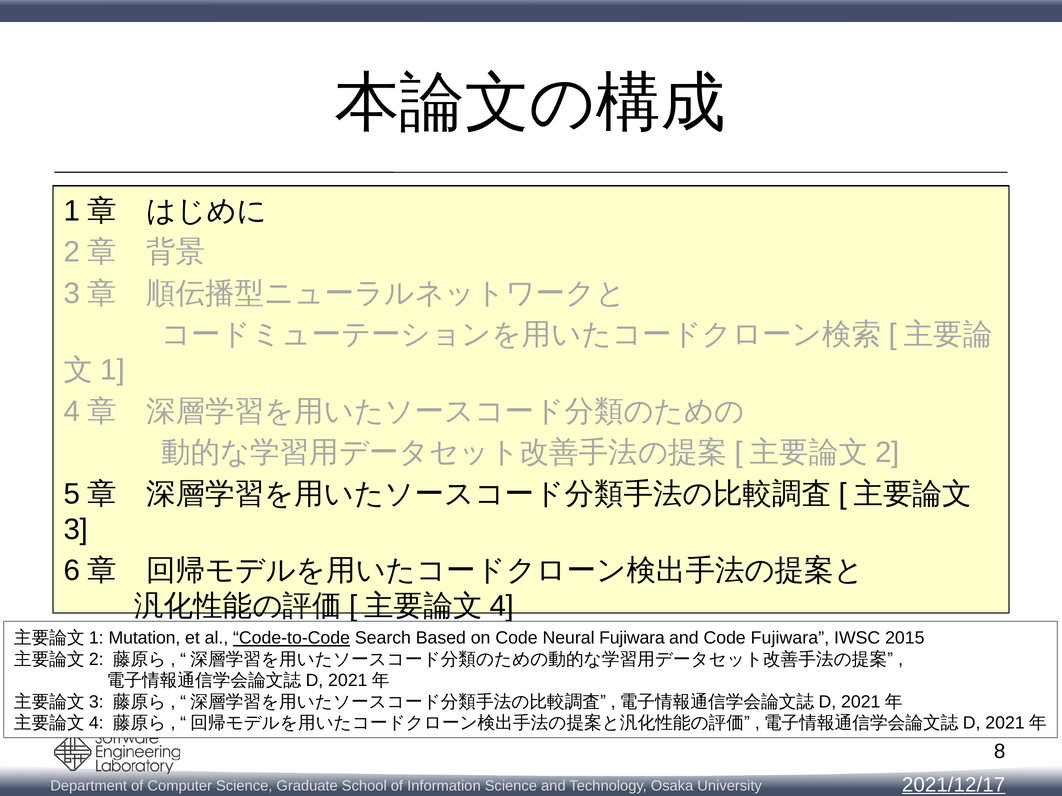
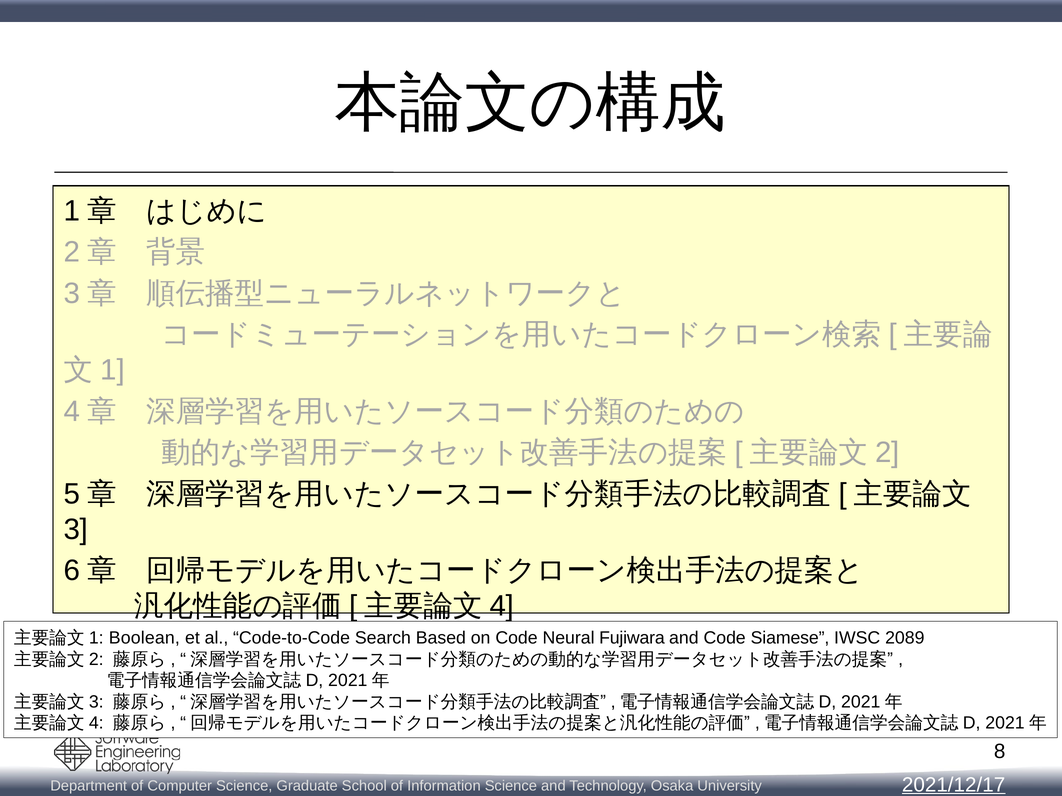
Mutation: Mutation -> Boolean (144, 639)
Code-to-Code underline: present -> none (292, 639)
Code Fujiwara: Fujiwara -> Siamese (790, 639)
2015: 2015 -> 2089 (905, 639)
